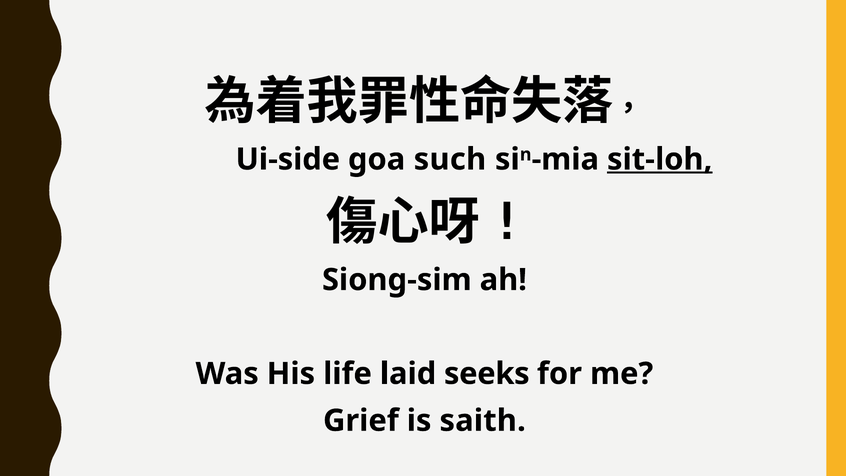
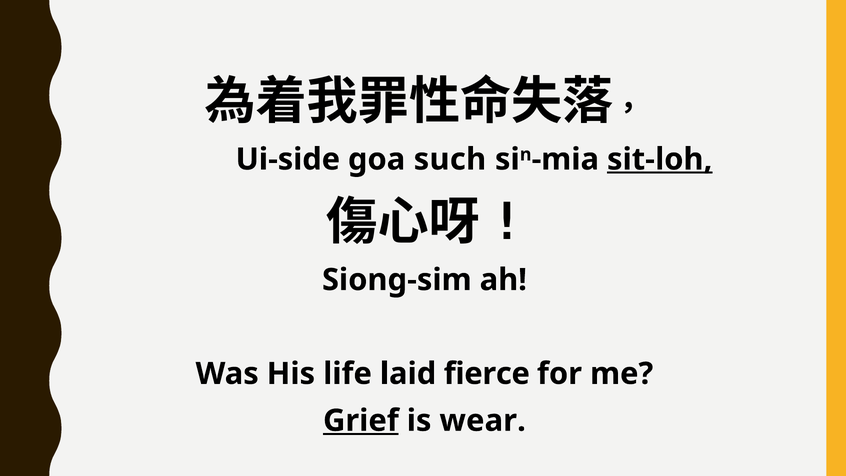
seeks: seeks -> fierce (487, 374)
Grief underline: none -> present (361, 421)
saith: saith -> wear (483, 421)
